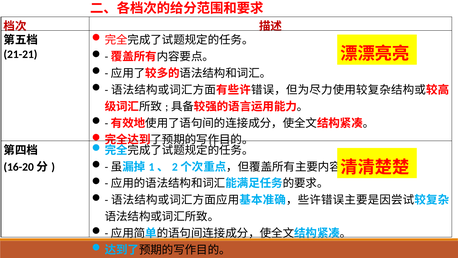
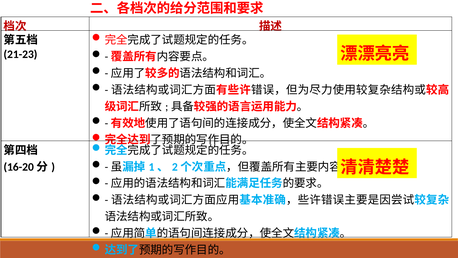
21-21: 21-21 -> 21-23 (20, 54)
